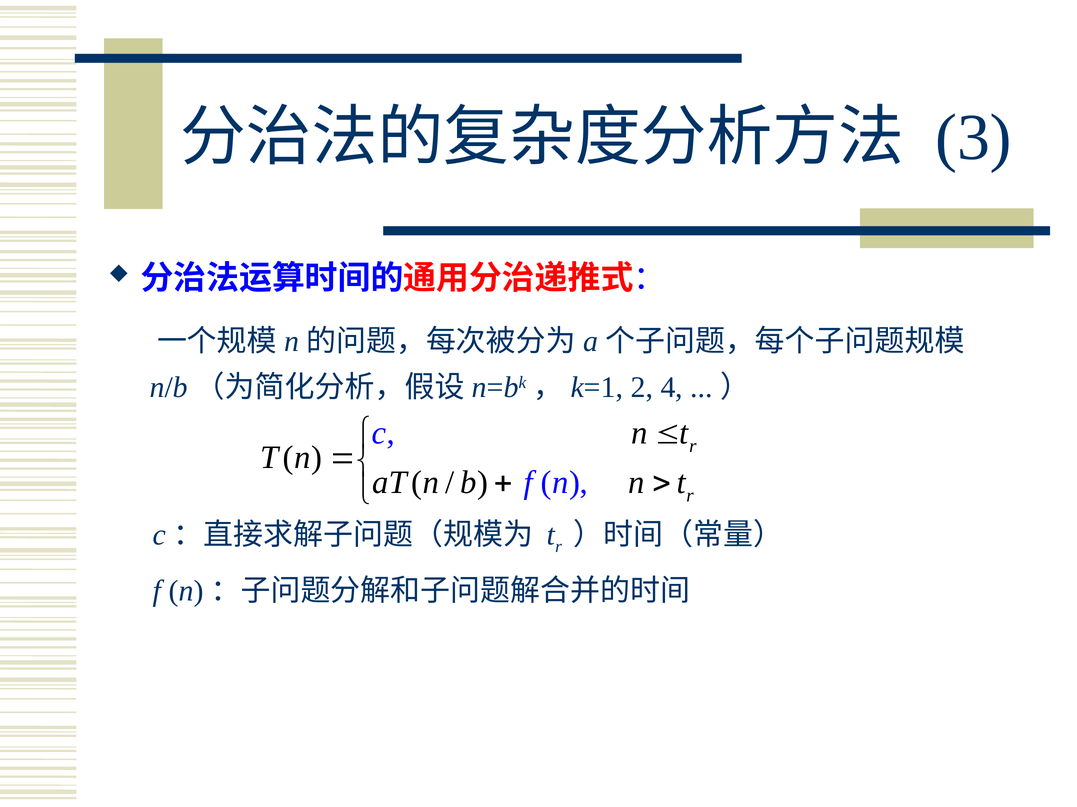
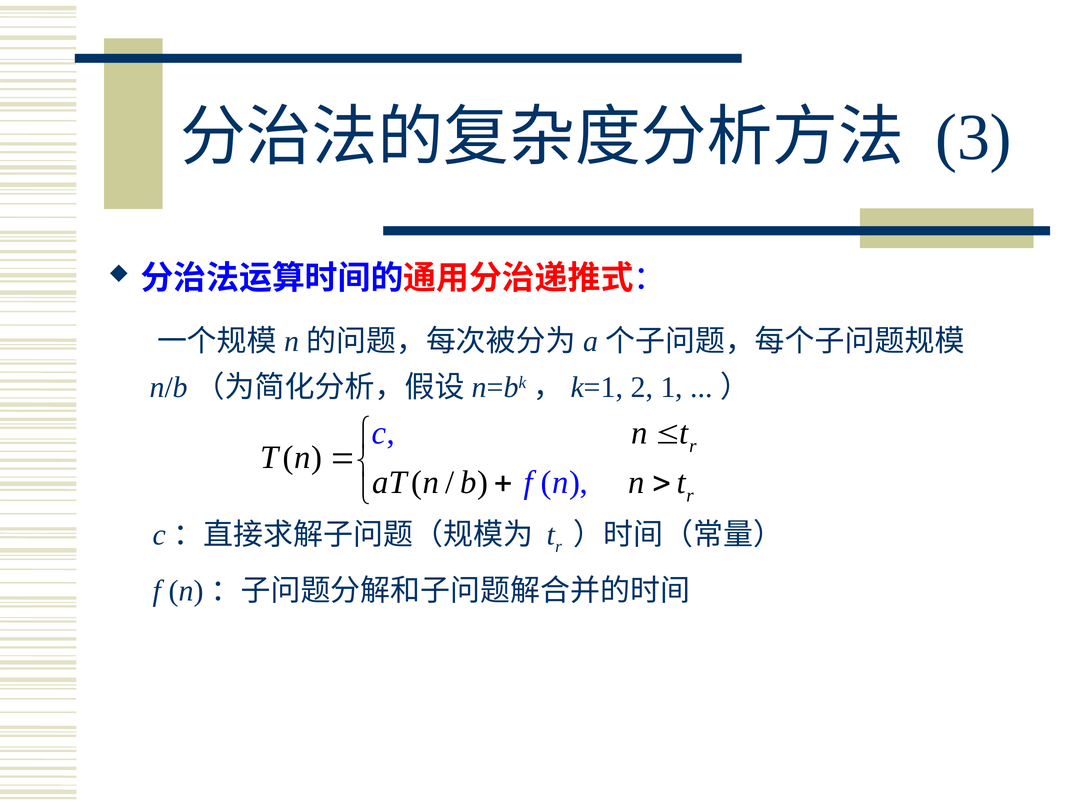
4: 4 -> 1 (672, 388)
